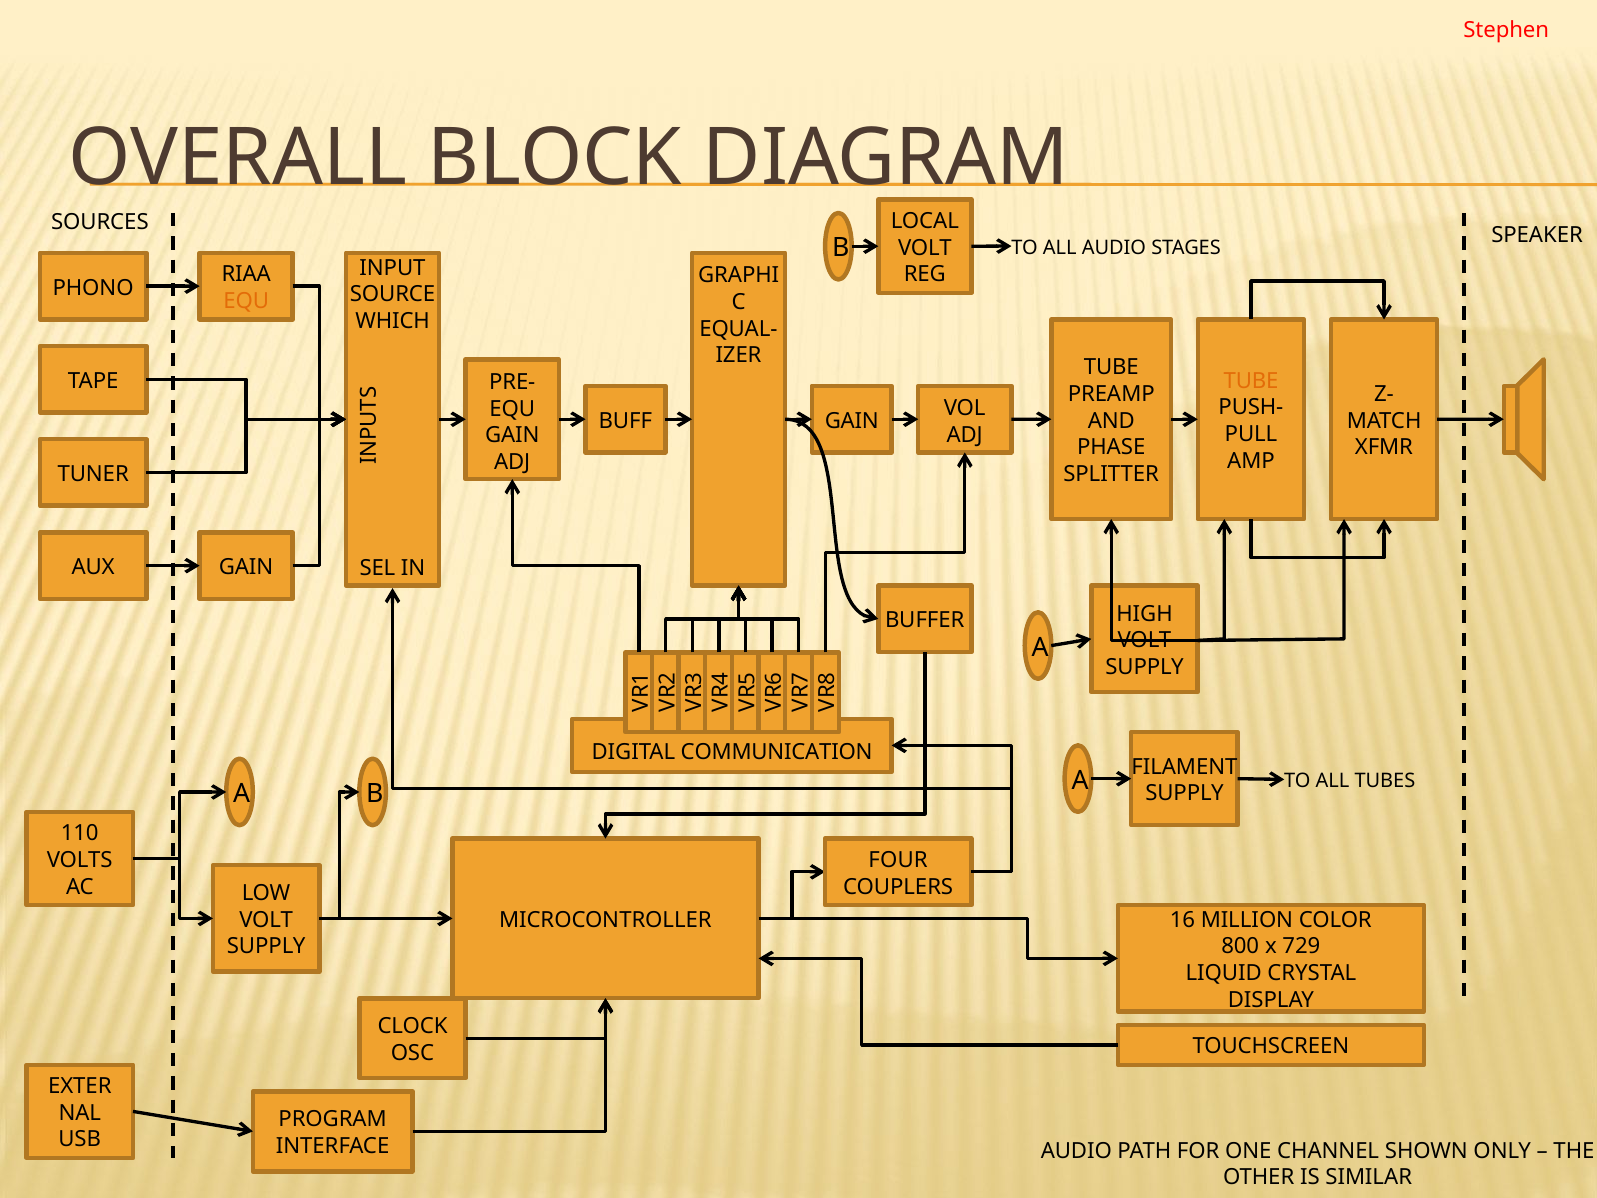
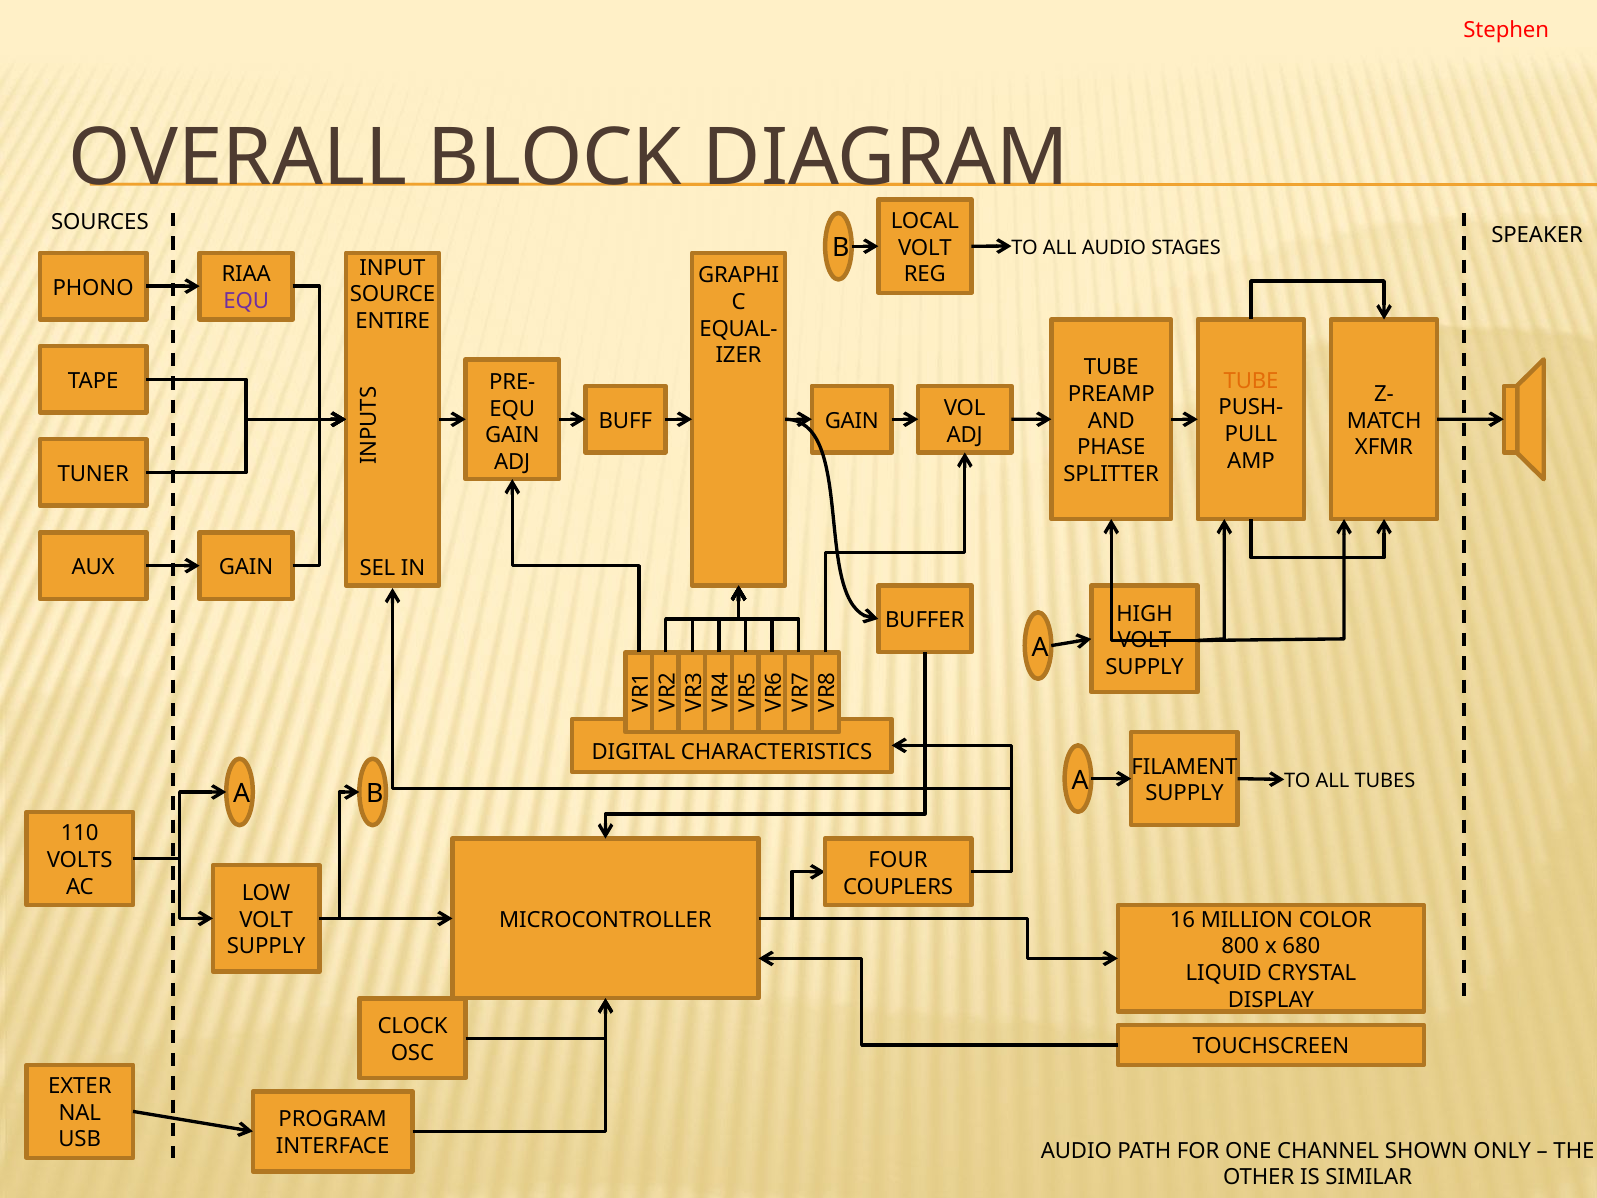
EQU colour: orange -> purple (246, 301)
WHICH: WHICH -> ENTIRE (393, 321)
COMMUNICATION: COMMUNICATION -> CHARACTERISTICS (777, 752)
729: 729 -> 680 (1301, 946)
